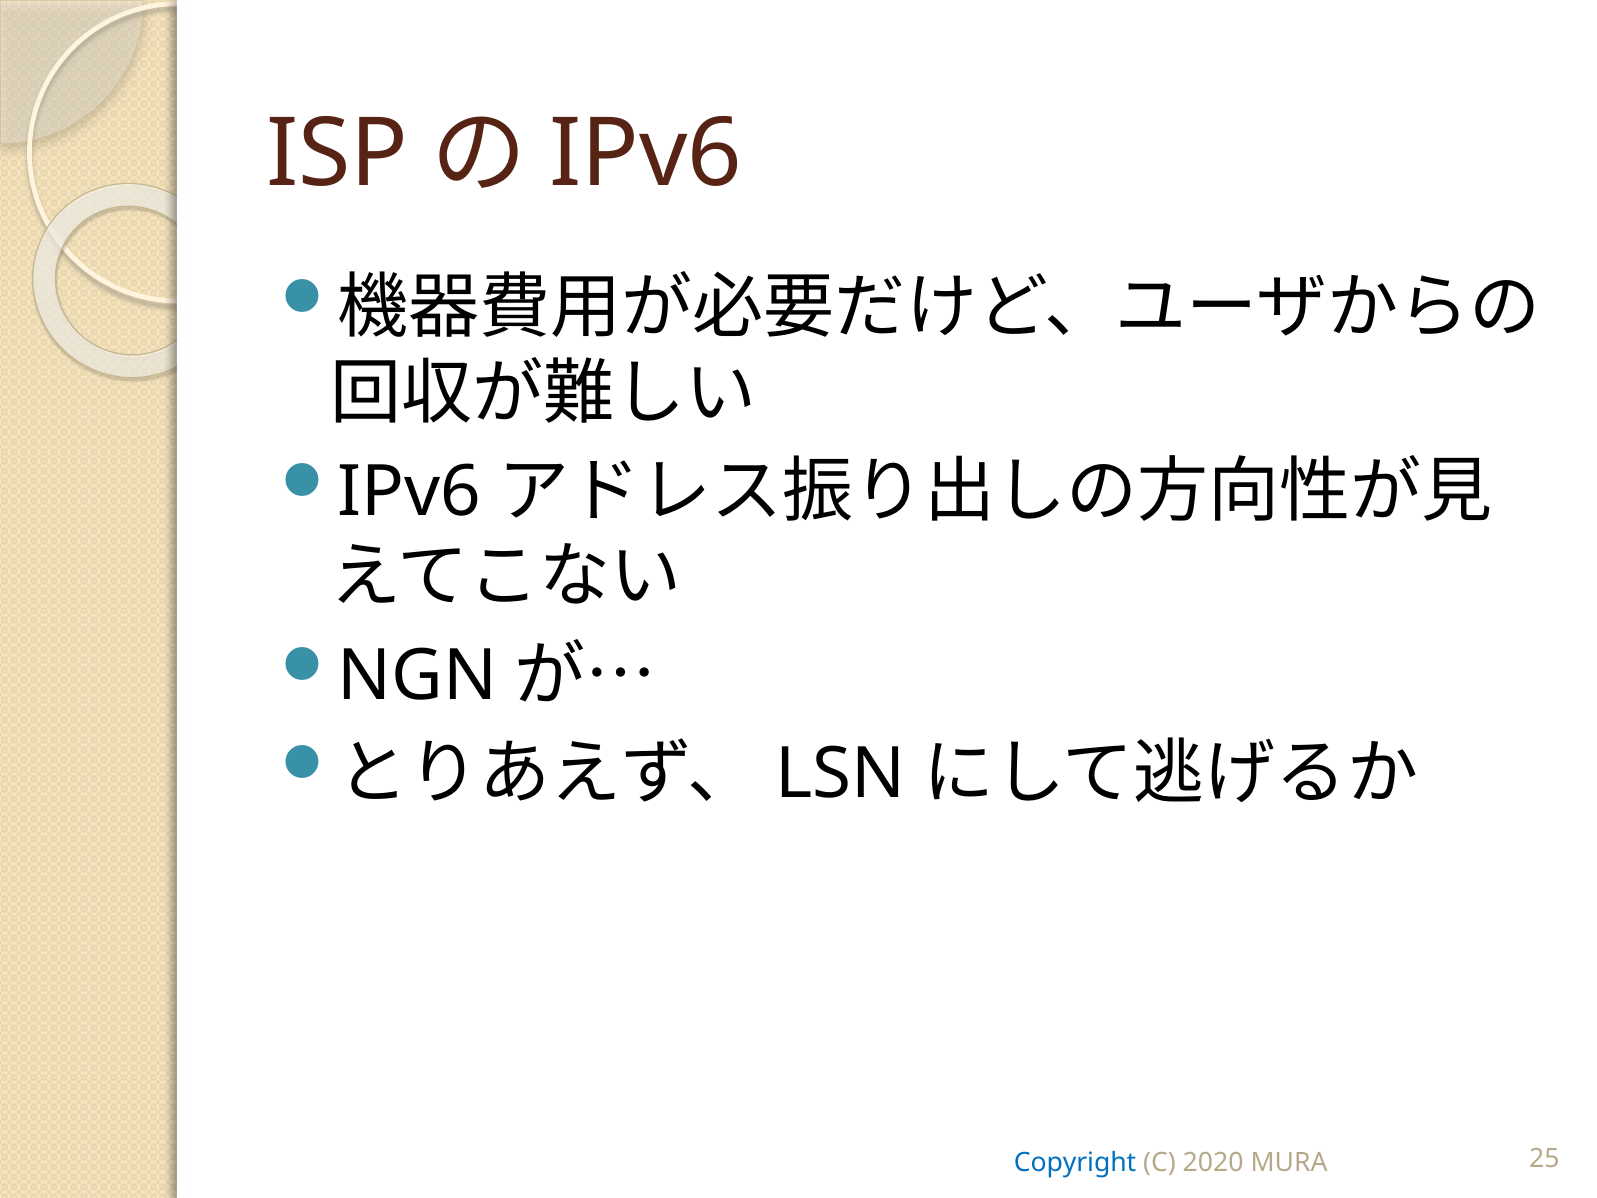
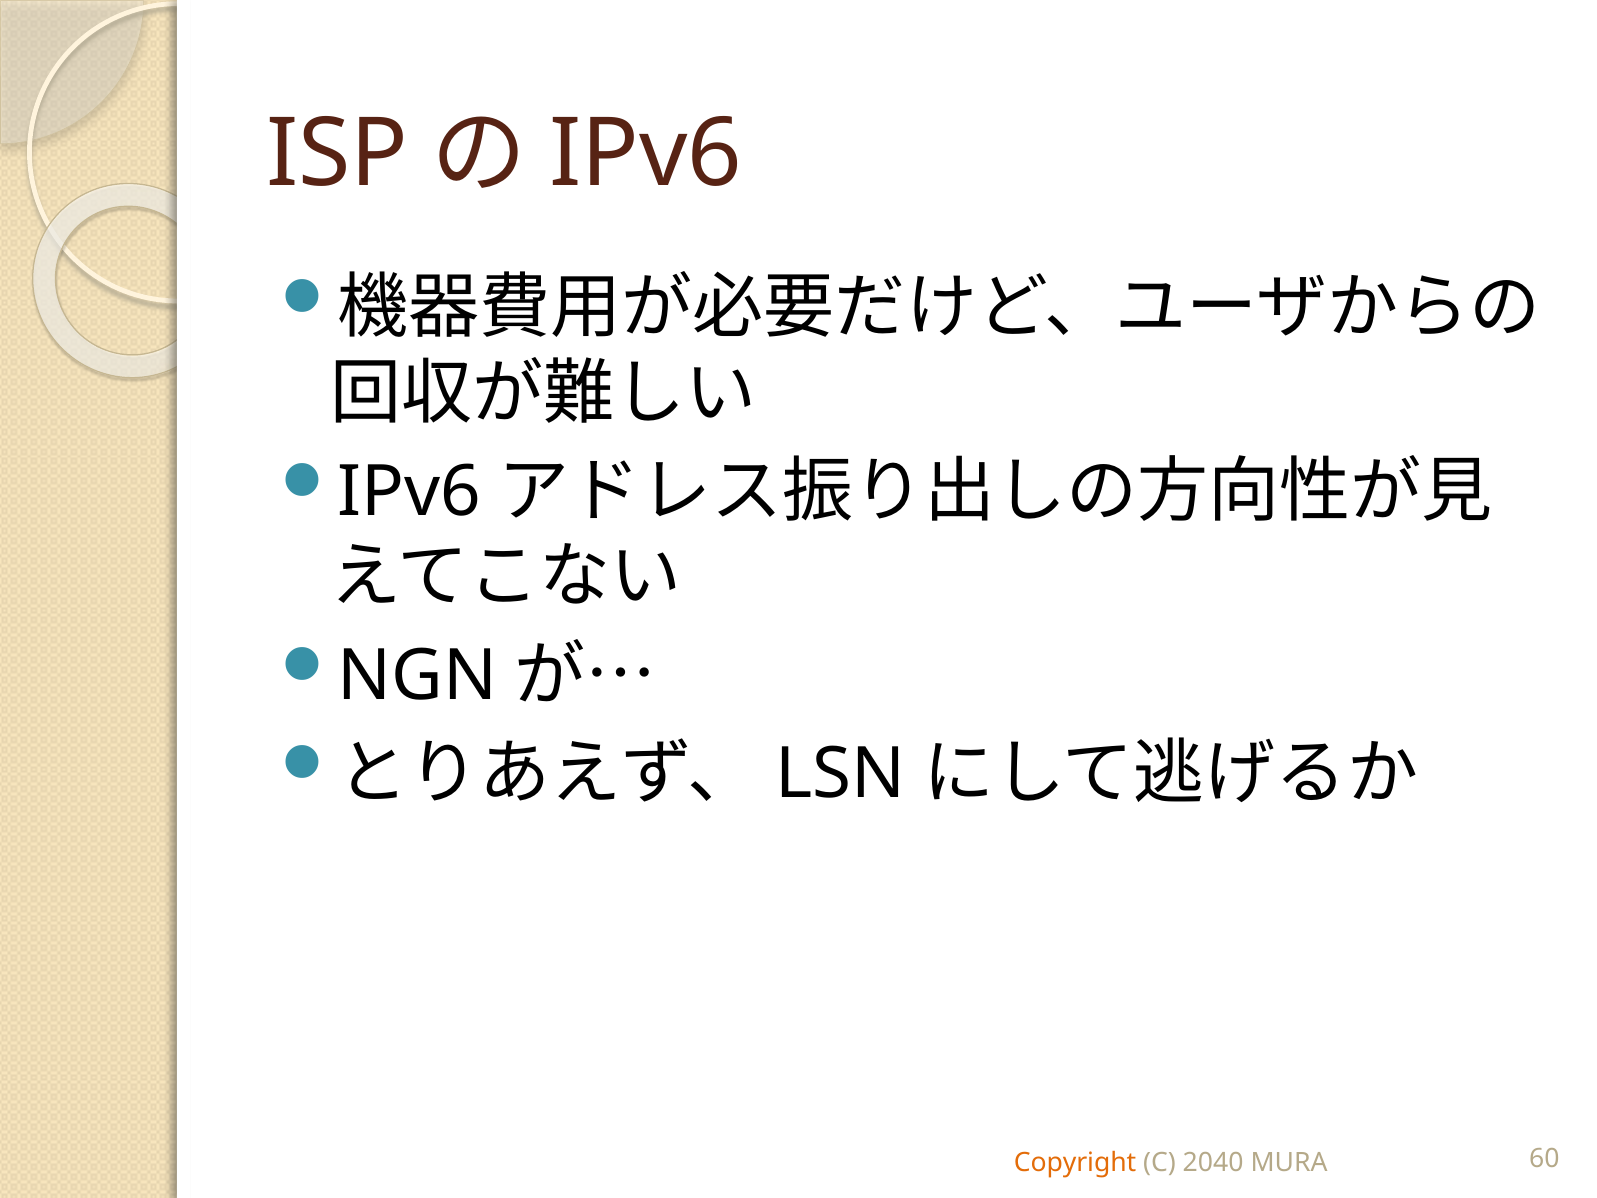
Copyright colour: blue -> orange (1075, 1162)
2020: 2020 -> 2040 (1213, 1162)
25: 25 -> 60 (1544, 1158)
